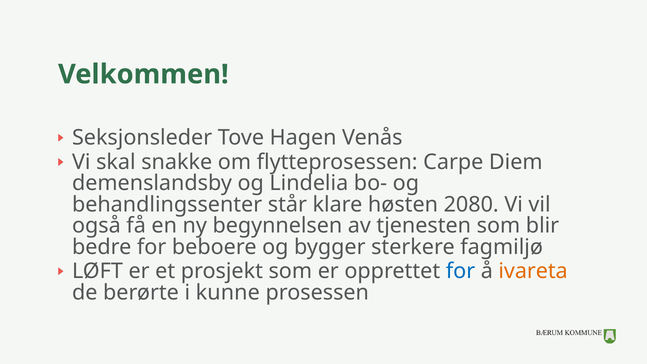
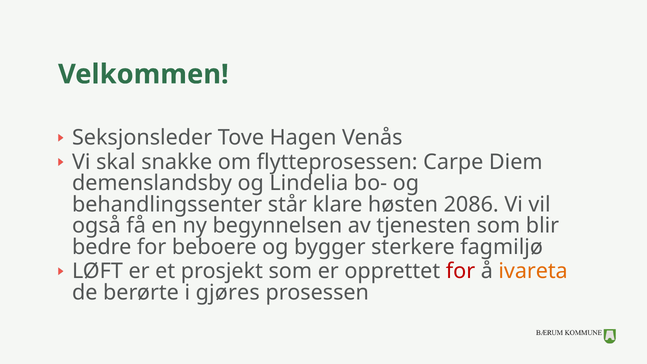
2080: 2080 -> 2086 (471, 204)
for colour: blue -> red (460, 271)
kunne: kunne -> gjøres (228, 292)
